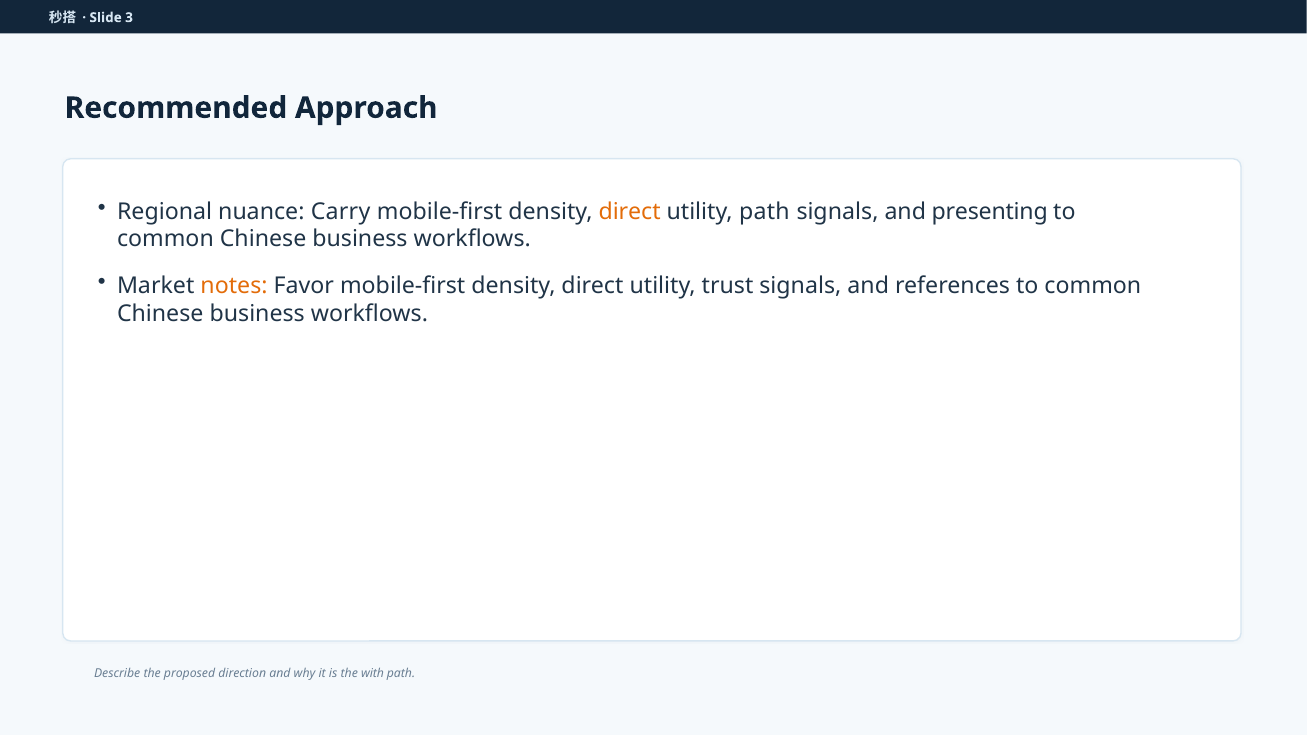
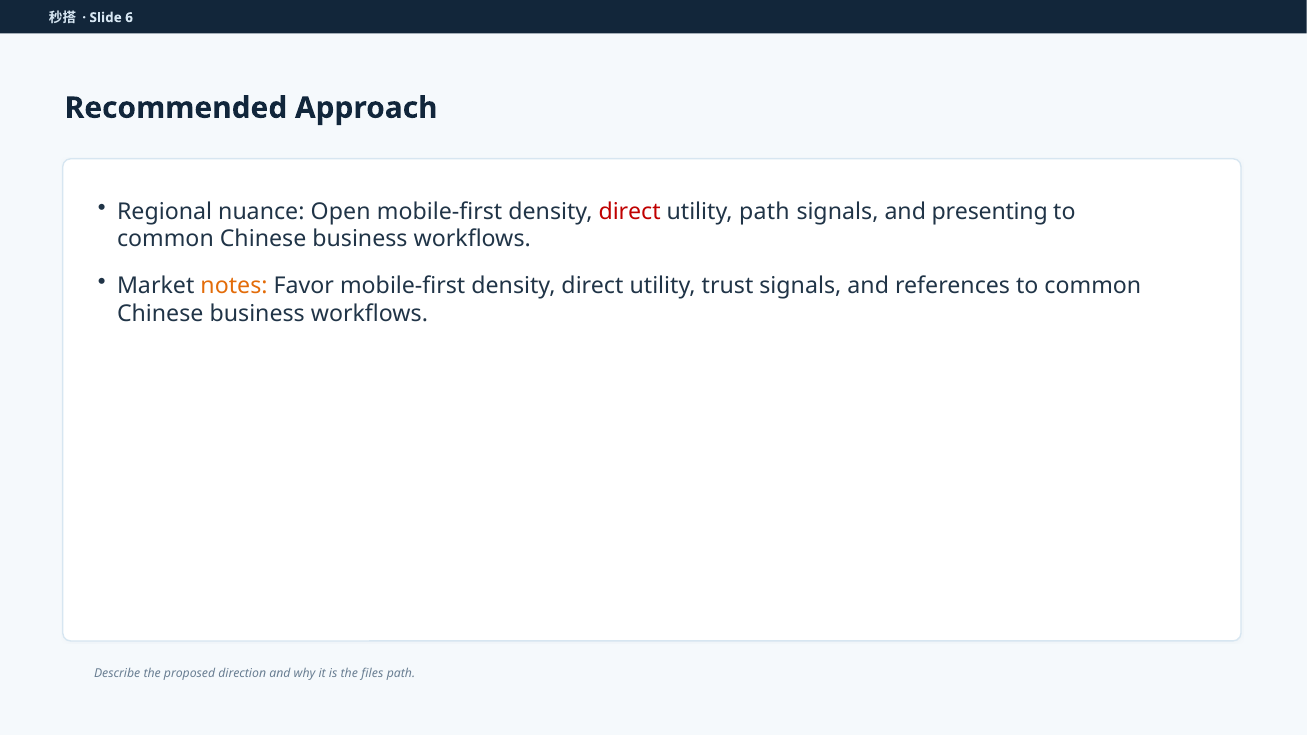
3: 3 -> 6 (129, 18)
Carry: Carry -> Open (341, 212)
direct colour: orange -> red (630, 212)
with: with -> files (372, 673)
